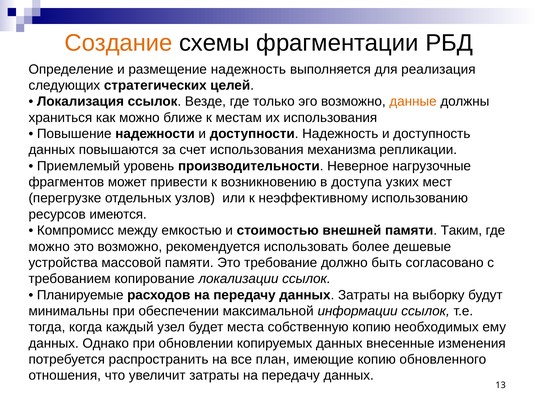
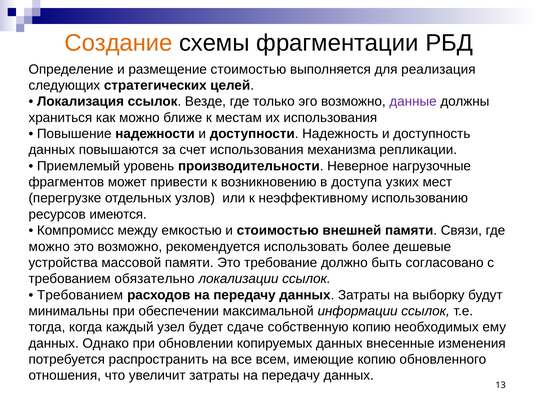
размещение надежность: надежность -> стоимостью (248, 69)
данные colour: orange -> purple (413, 102)
Таким: Таким -> Связи (461, 231)
копирование: копирование -> обязательно (155, 279)
Планируемые: Планируемые -> Требованием (80, 295)
места: места -> сдаче (245, 328)
план: план -> всем (273, 360)
